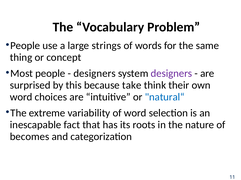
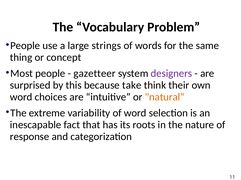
designers: designers -> gazetteer (95, 74)
natural“ colour: blue -> orange (165, 97)
becomes: becomes -> response (30, 137)
